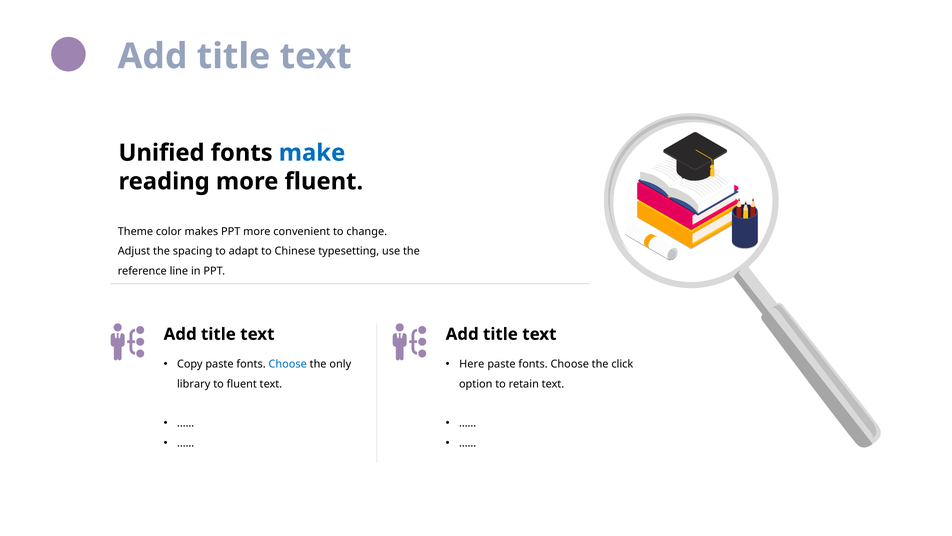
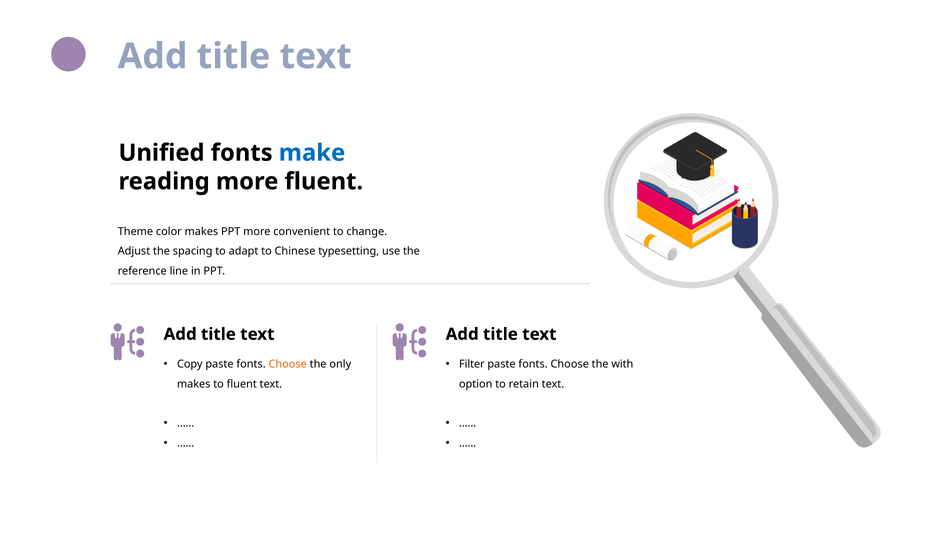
Choose colour: blue -> orange (288, 364)
Here: Here -> Filter (472, 364)
click: click -> with (622, 364)
library: library -> makes (194, 384)
